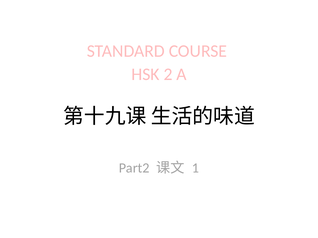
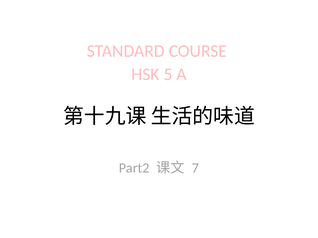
2: 2 -> 5 (168, 74)
1: 1 -> 7 (195, 168)
